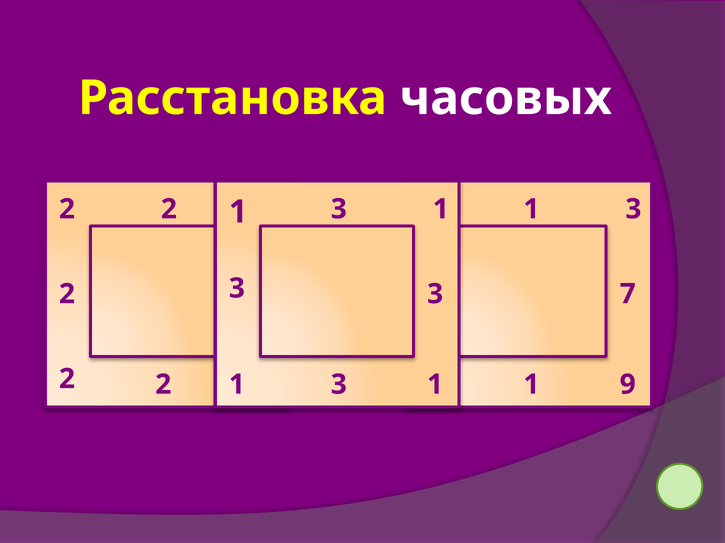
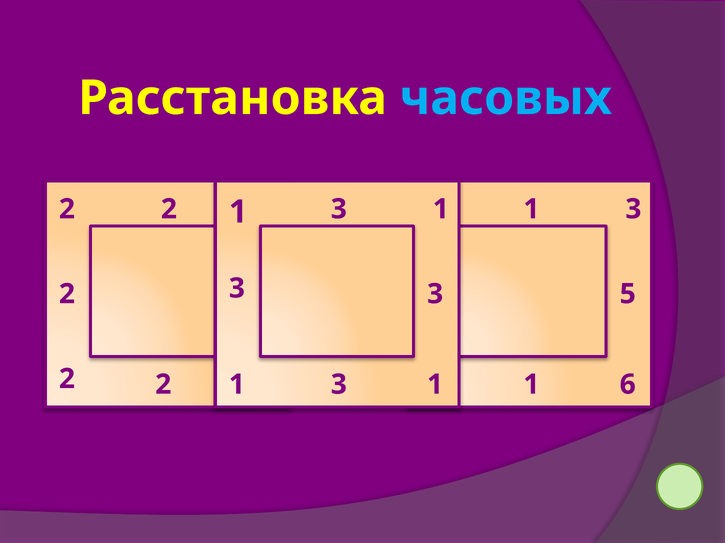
часовых colour: white -> light blue (506, 98)
7: 7 -> 5 (628, 294)
9: 9 -> 6 (628, 385)
